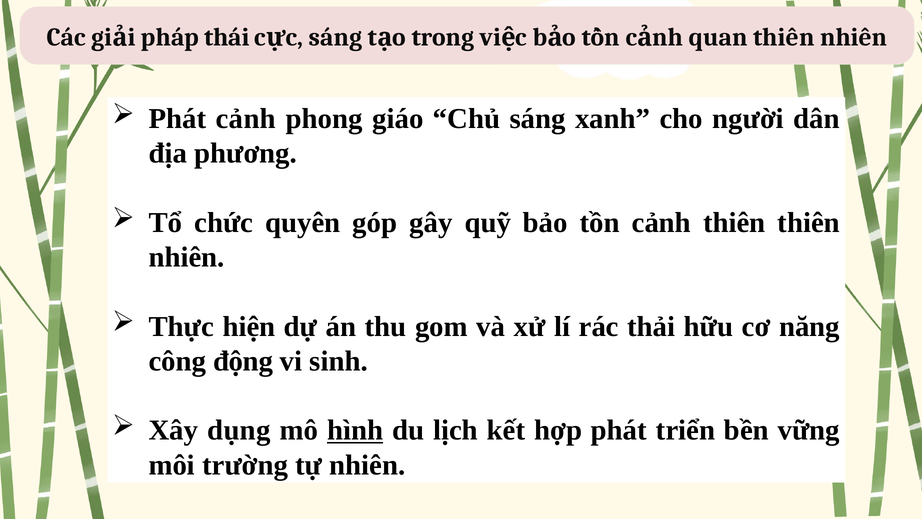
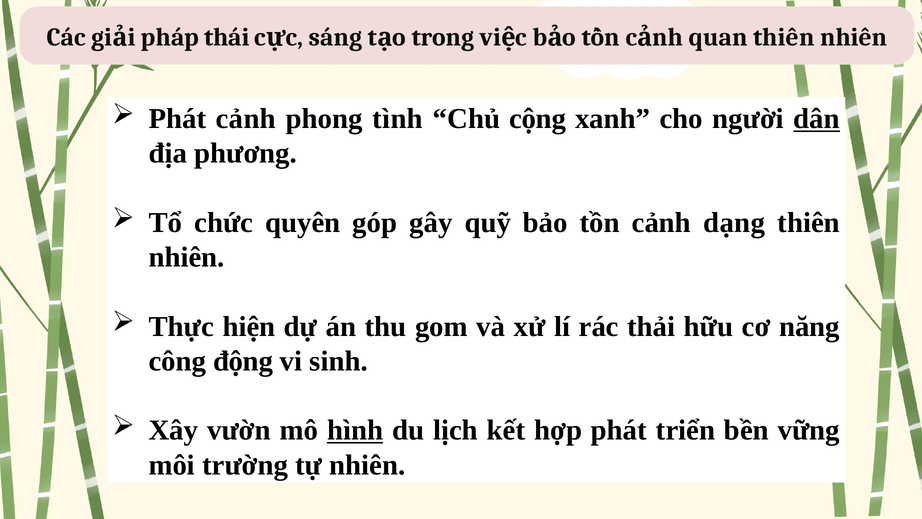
giáo: giáo -> tình (398, 119)
Chủ sáng: sáng -> cộng (538, 119)
dân underline: none -> present (817, 119)
cảnh thiên: thiên -> dạng (734, 223)
dụng: dụng -> vườn (239, 430)
